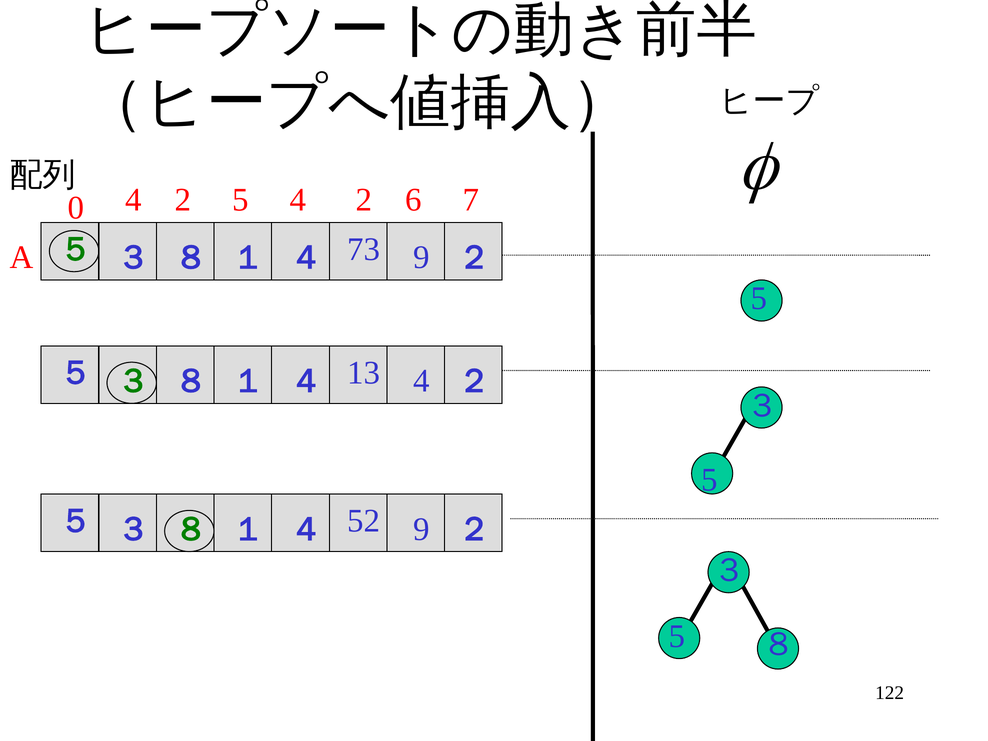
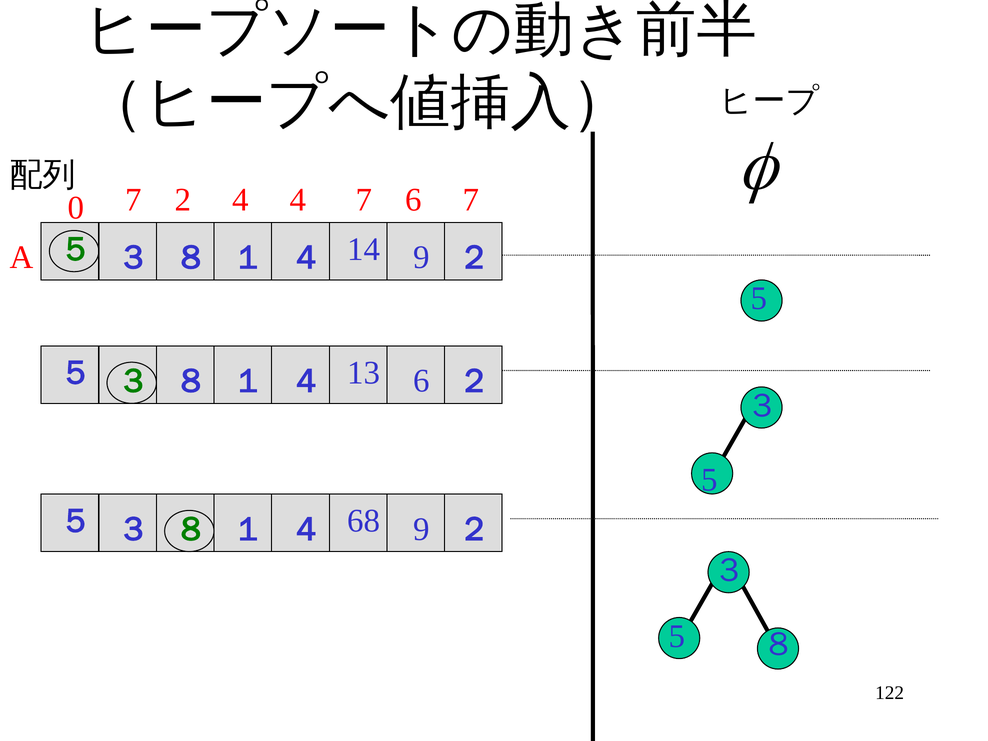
0 4: 4 -> 7 (133, 200)
2 5: 5 -> 4 (240, 200)
2: 2 -> 7 (364, 200)
73: 73 -> 14 (364, 249)
13 4: 4 -> 6 (422, 381)
52: 52 -> 68 (364, 521)
